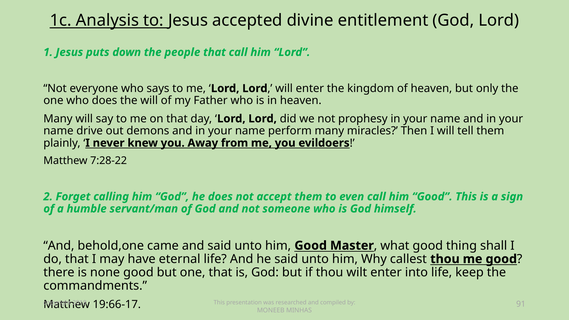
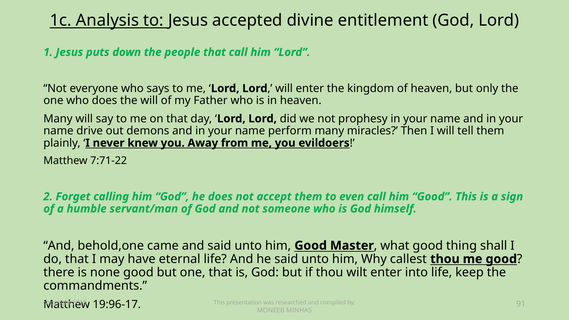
7:28-22: 7:28-22 -> 7:71-22 (109, 161)
19:66-17: 19:66-17 -> 19:96-17 (117, 305)
